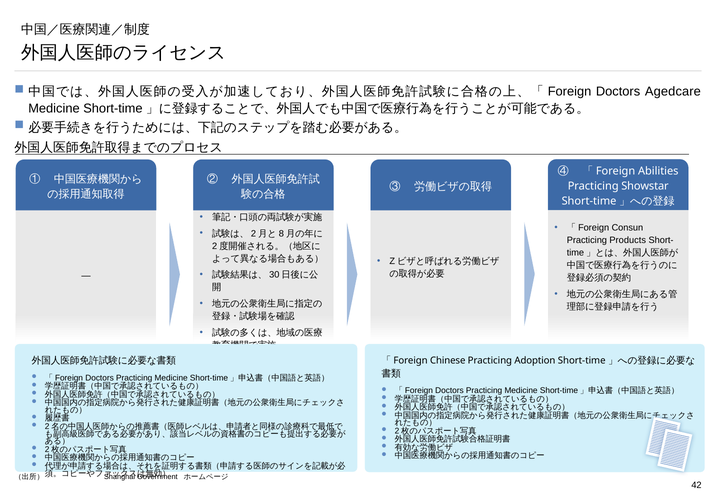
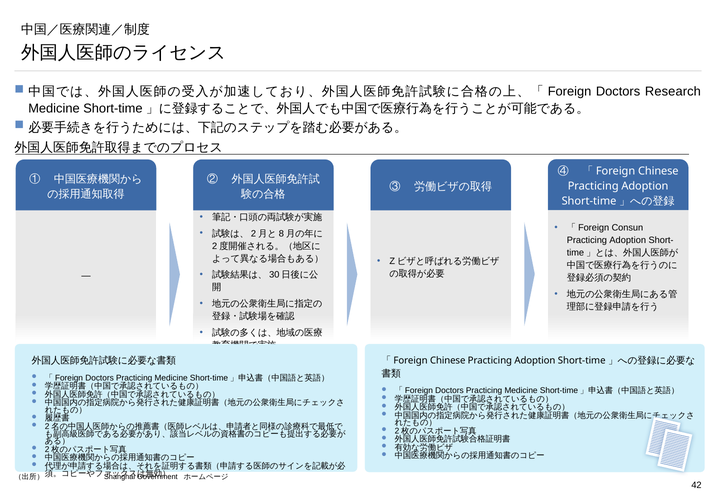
Agedcare: Agedcare -> Research (673, 91)
④ 「Foreign Abilities: Abilities -> Chinese (658, 171)
Showstar: Showstar -> Adoption (645, 186)
Products: Products -> Adoption (628, 240)
